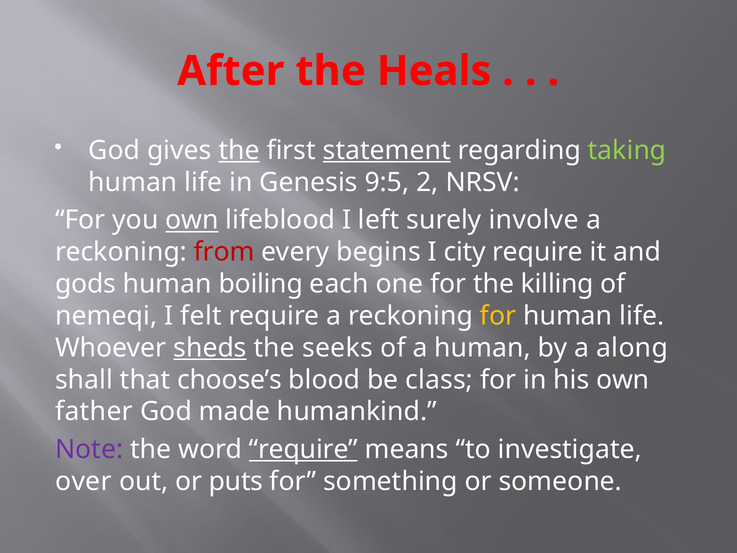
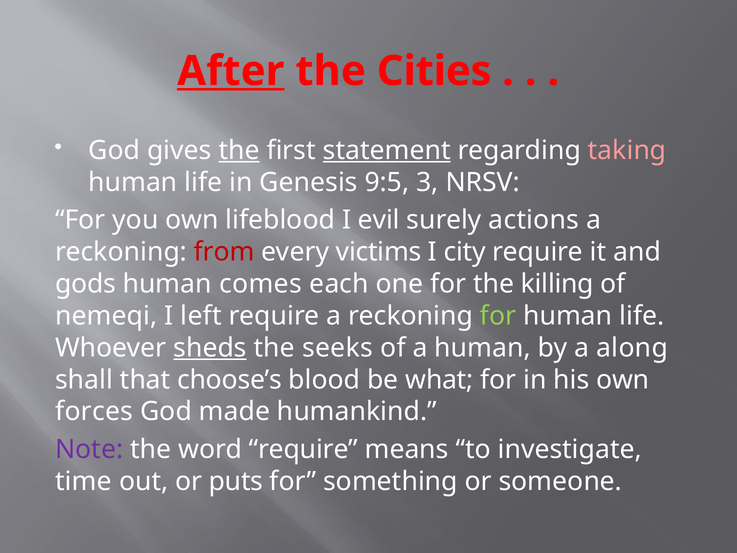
After underline: none -> present (231, 71)
Heals: Heals -> Cities (434, 71)
taking colour: light green -> pink (627, 150)
2: 2 -> 3 (427, 182)
own underline: present -> none (192, 220)
left: left -> evil (379, 220)
involve: involve -> actions (534, 220)
begins: begins -> victims (379, 252)
boiling: boiling -> comes (261, 284)
felt: felt -> left (201, 316)
for colour: yellow -> light green (498, 316)
class: class -> what (439, 380)
father: father -> forces (94, 412)
require underline: present -> none (303, 449)
over: over -> time (84, 481)
